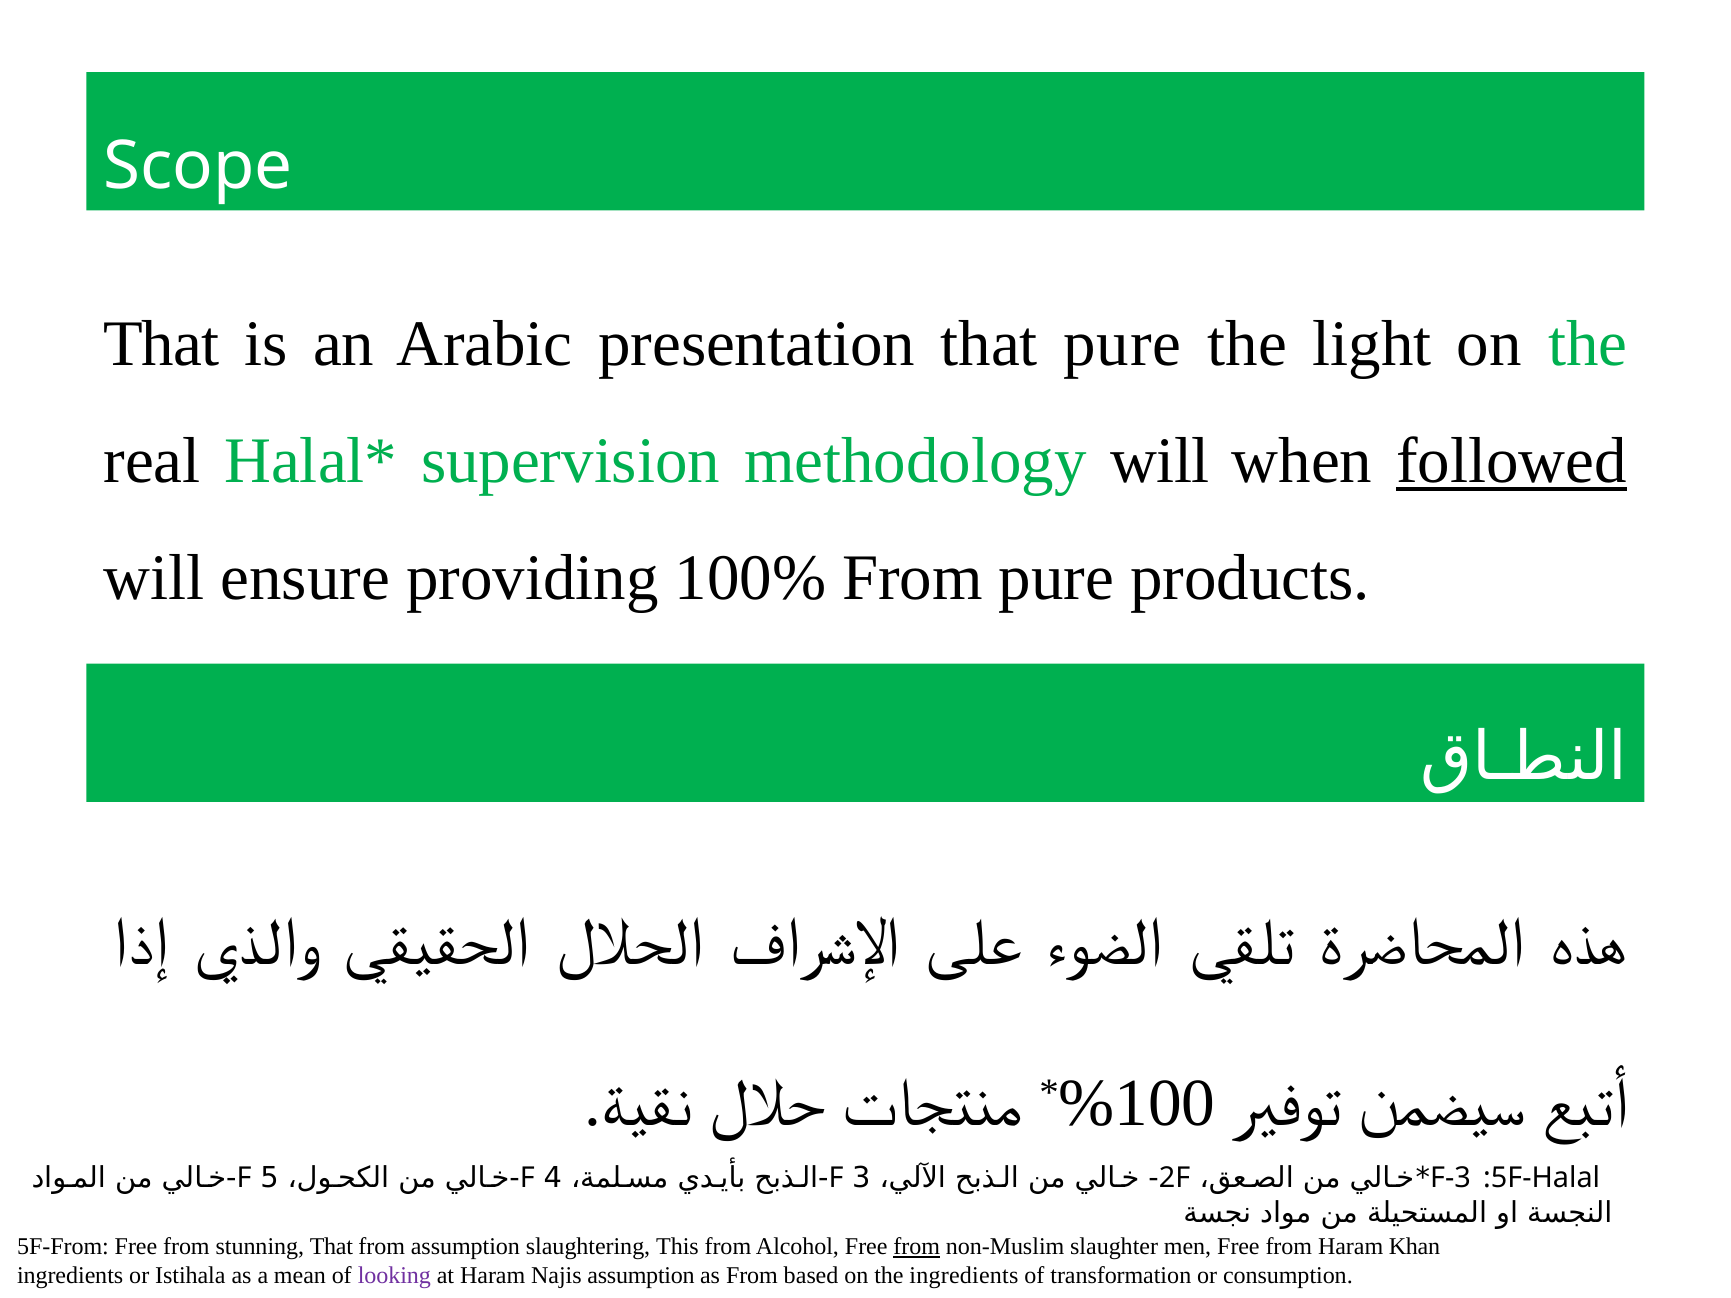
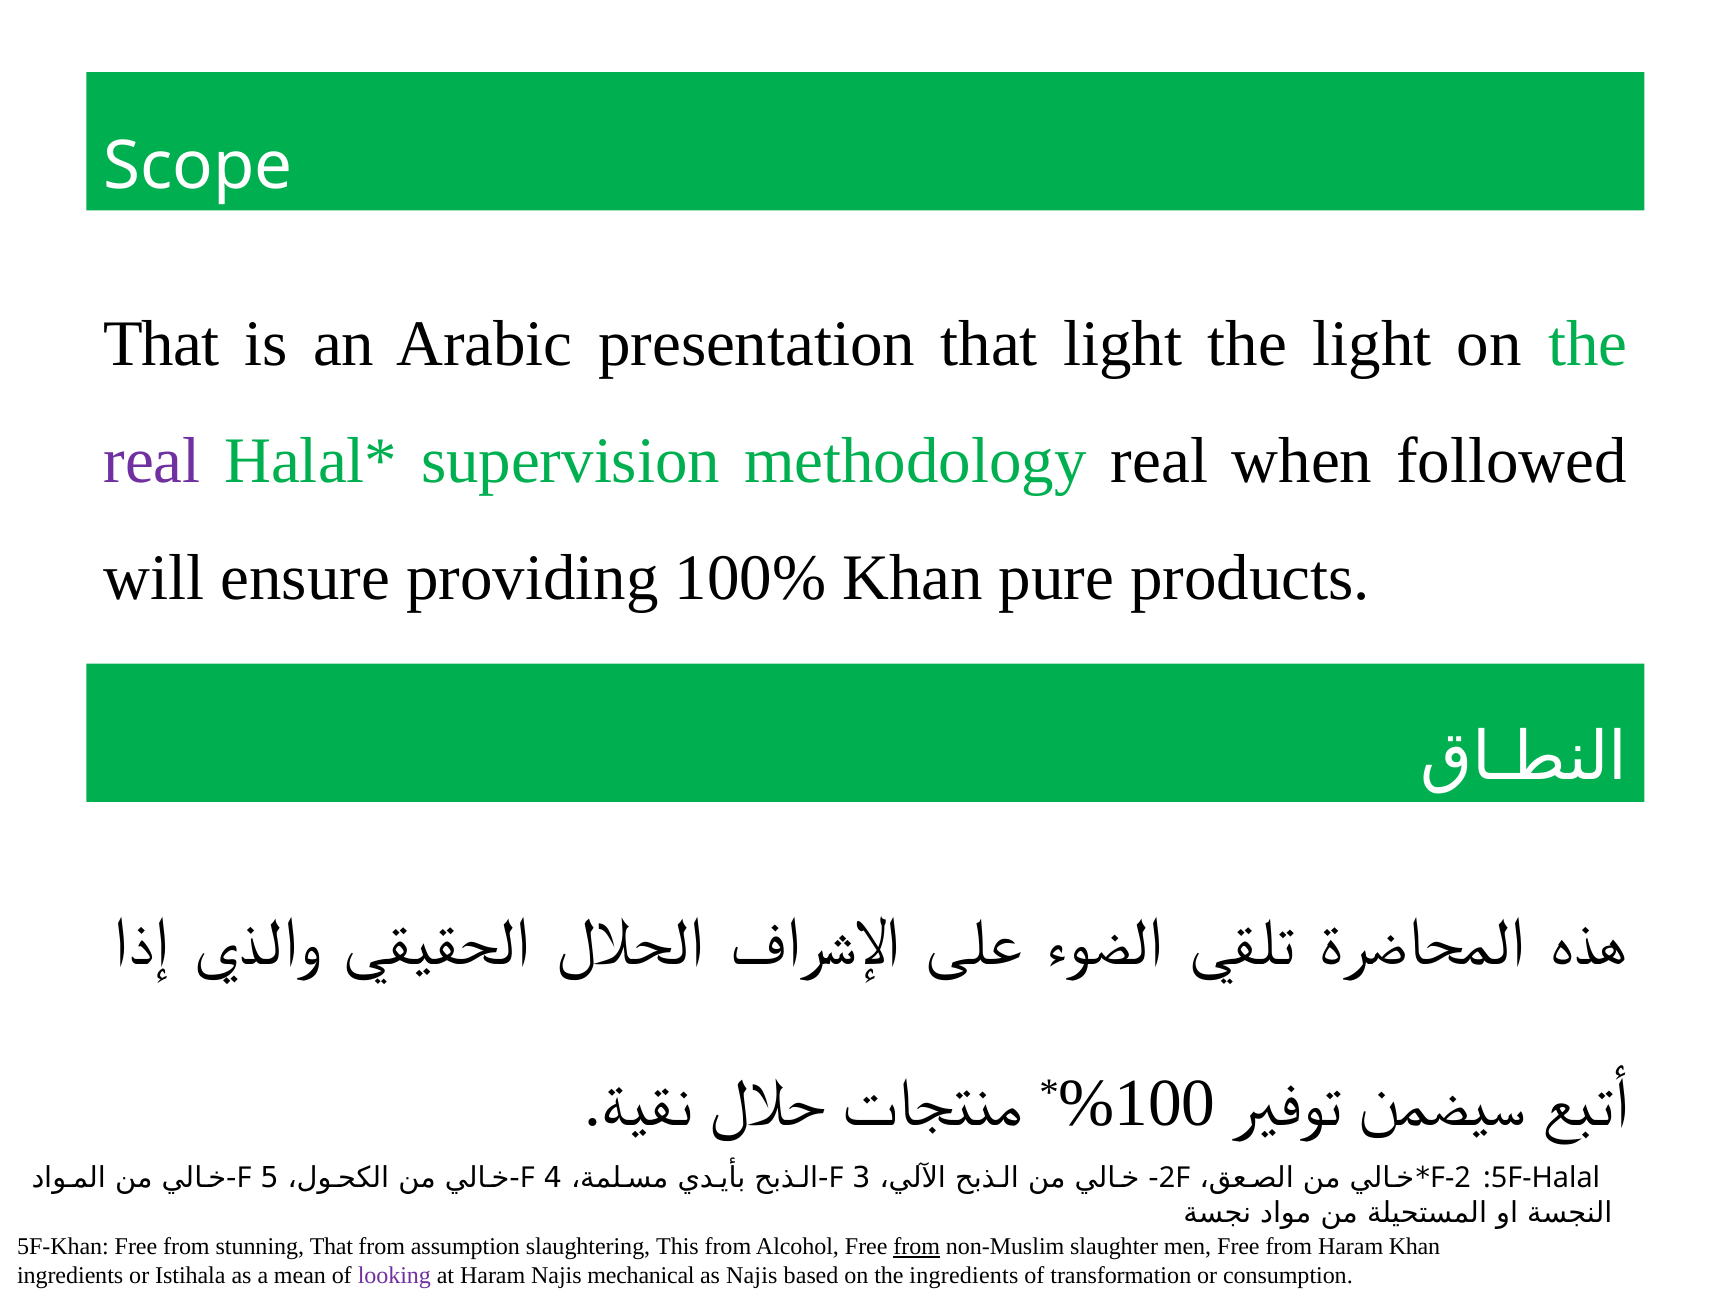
that pure: pure -> light (1123, 344)
real colour: black -> purple (152, 461)
methodology will: will -> real (1160, 461)
followed underline: present -> none (1511, 461)
100% From: From -> Khan (913, 578)
F-3: F-3 -> F-2 (1450, 1178)
5F-From: 5F-From -> 5F-Khan (63, 1247)
Najis assumption: assumption -> mechanical (641, 1276)
as From: From -> Najis (752, 1276)
